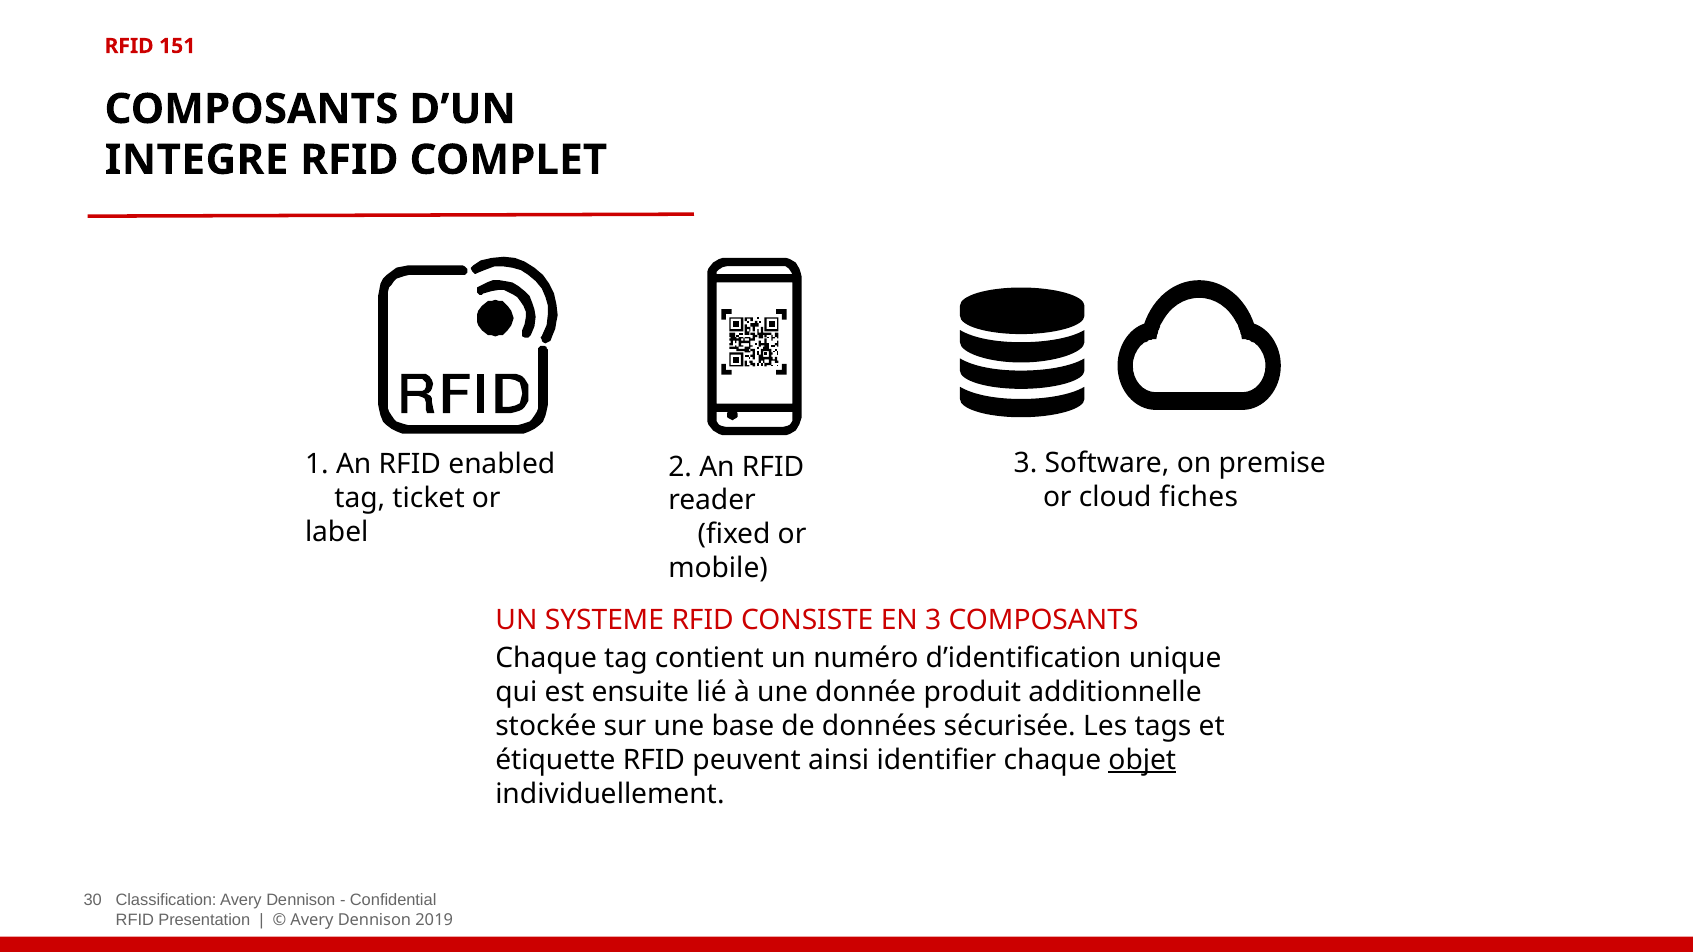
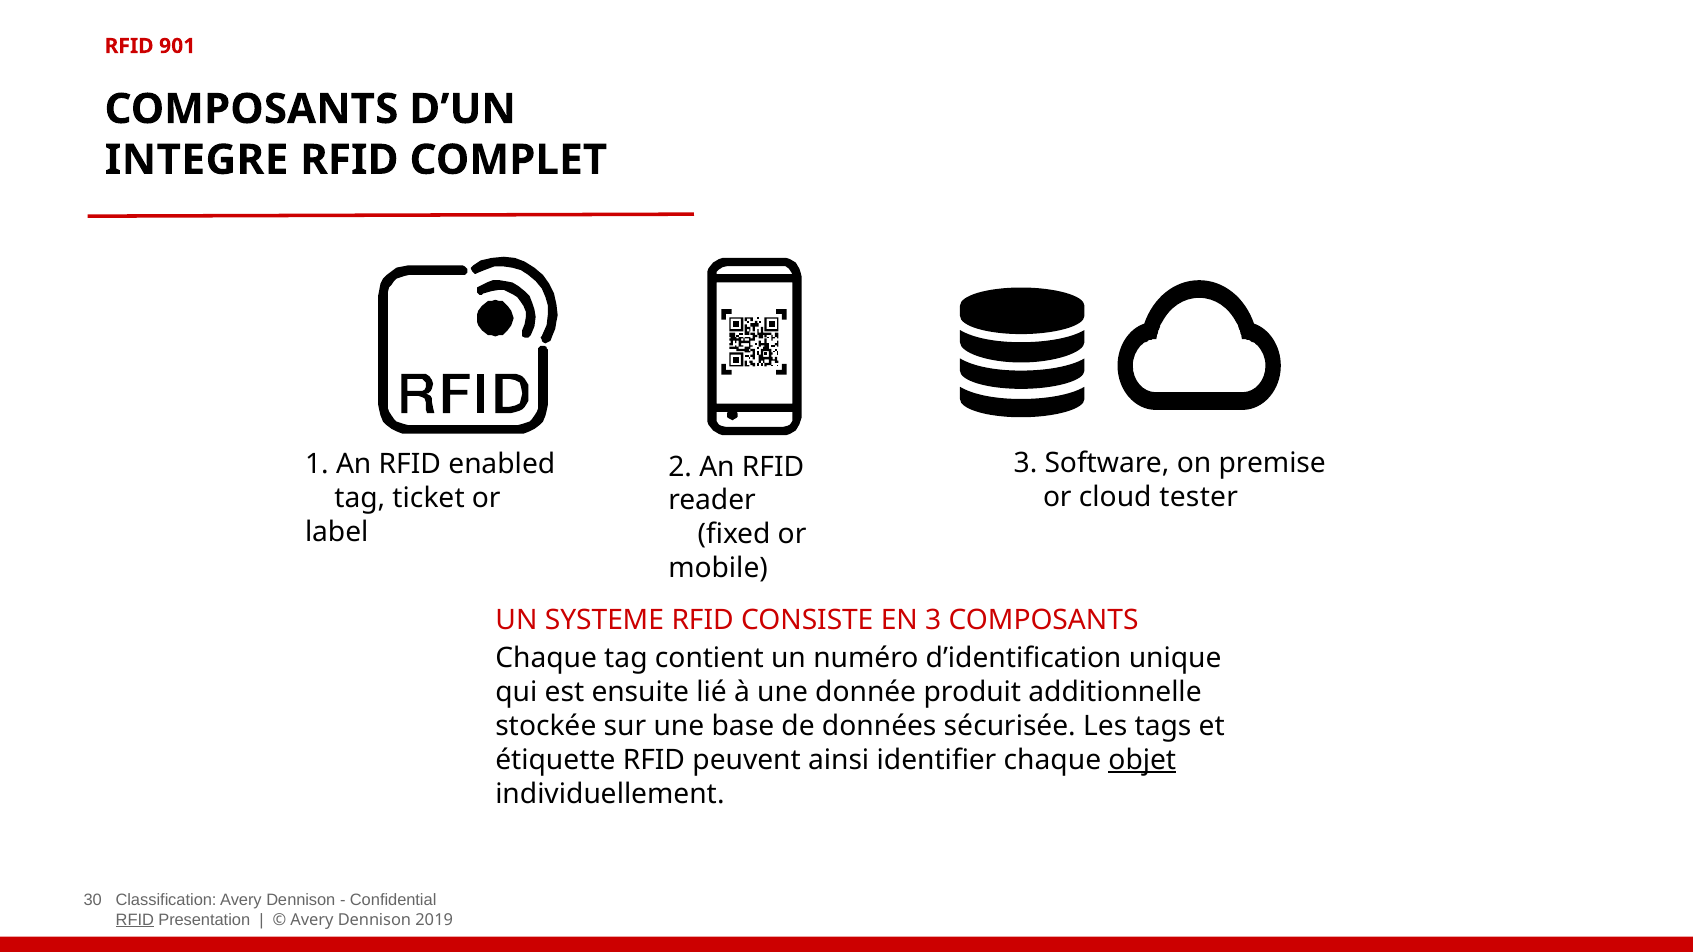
151: 151 -> 901 (177, 46)
fiches: fiches -> tester (1199, 497)
RFID underline: none -> present (135, 920)
